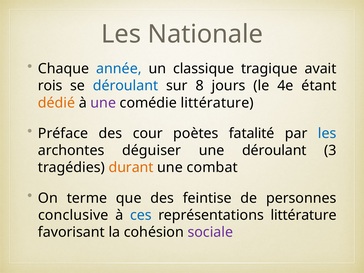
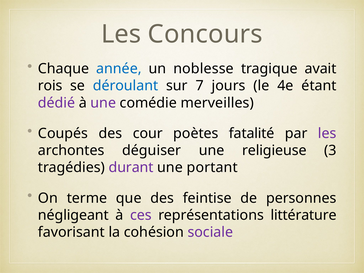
Nationale: Nationale -> Concours (205, 34)
classique: classique -> noblesse (204, 69)
8: 8 -> 7 (200, 86)
dédié colour: orange -> purple (57, 103)
comédie littérature: littérature -> merveilles (217, 103)
Préface: Préface -> Coupés (63, 133)
les colour: blue -> purple (327, 133)
une déroulant: déroulant -> religieuse (274, 150)
durant colour: orange -> purple (131, 168)
combat: combat -> portant (212, 168)
conclusive: conclusive -> négligeant (73, 215)
ces colour: blue -> purple (141, 215)
